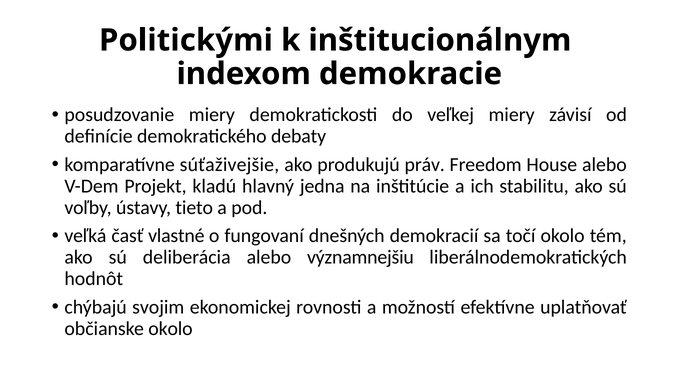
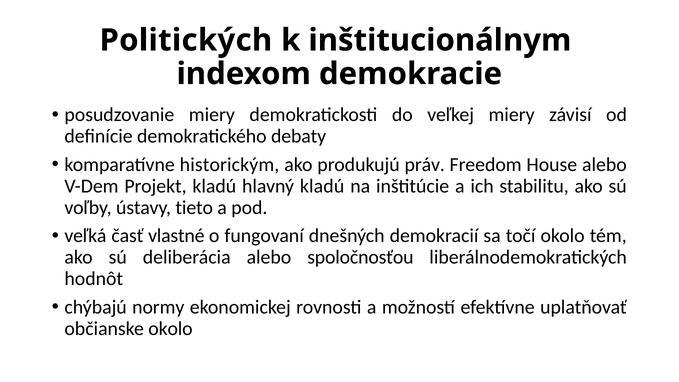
Politickými: Politickými -> Politických (186, 40)
súťaživejšie: súťaživejšie -> historickým (229, 165)
hlavný jedna: jedna -> kladú (322, 186)
významnejšiu: významnejšiu -> spoločnosťou (360, 257)
svojim: svojim -> normy (158, 307)
